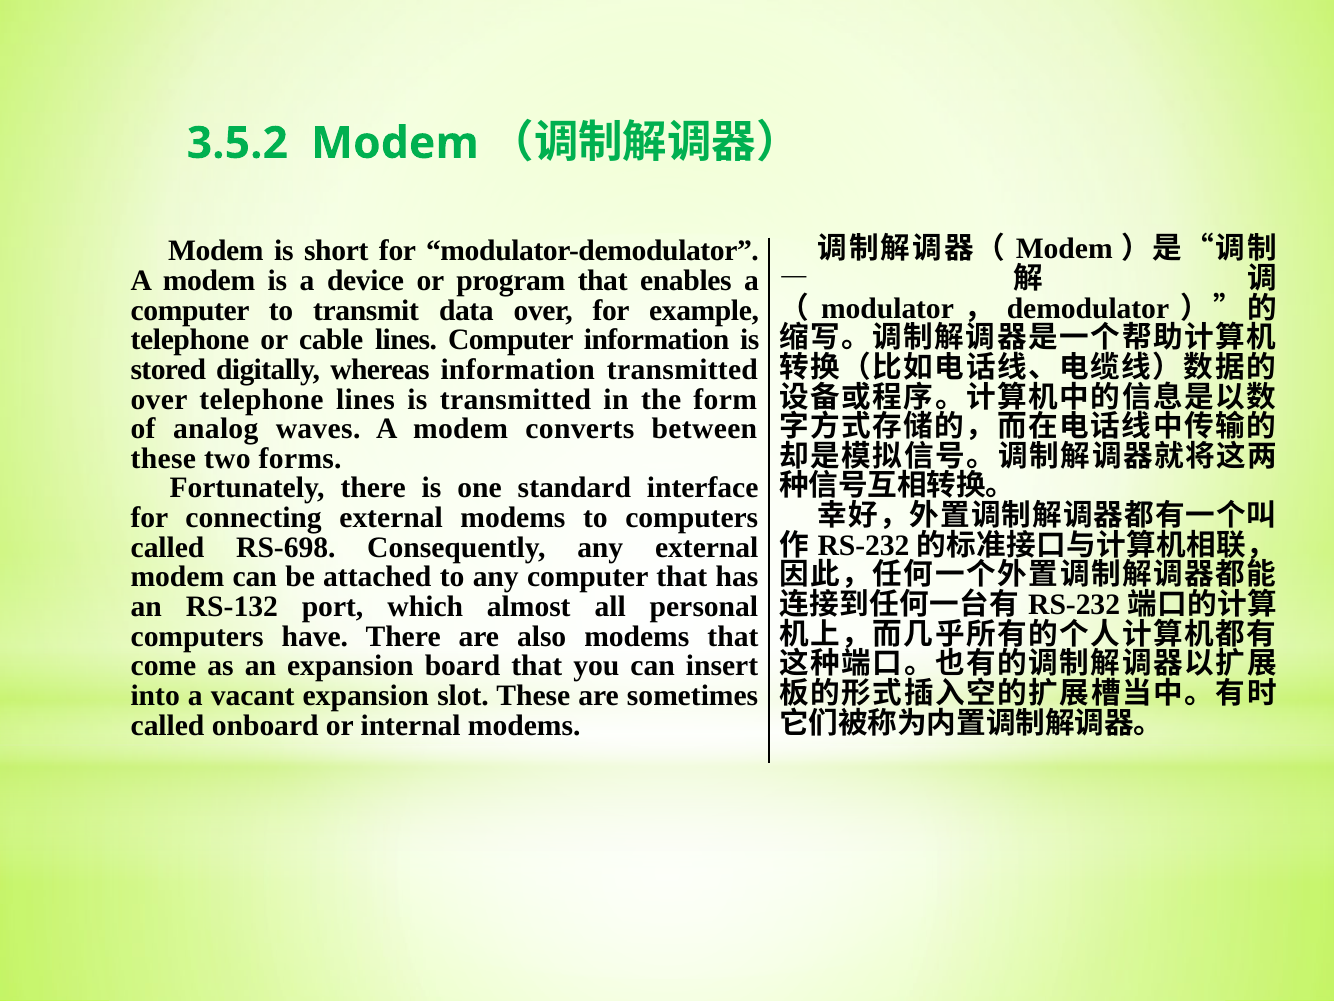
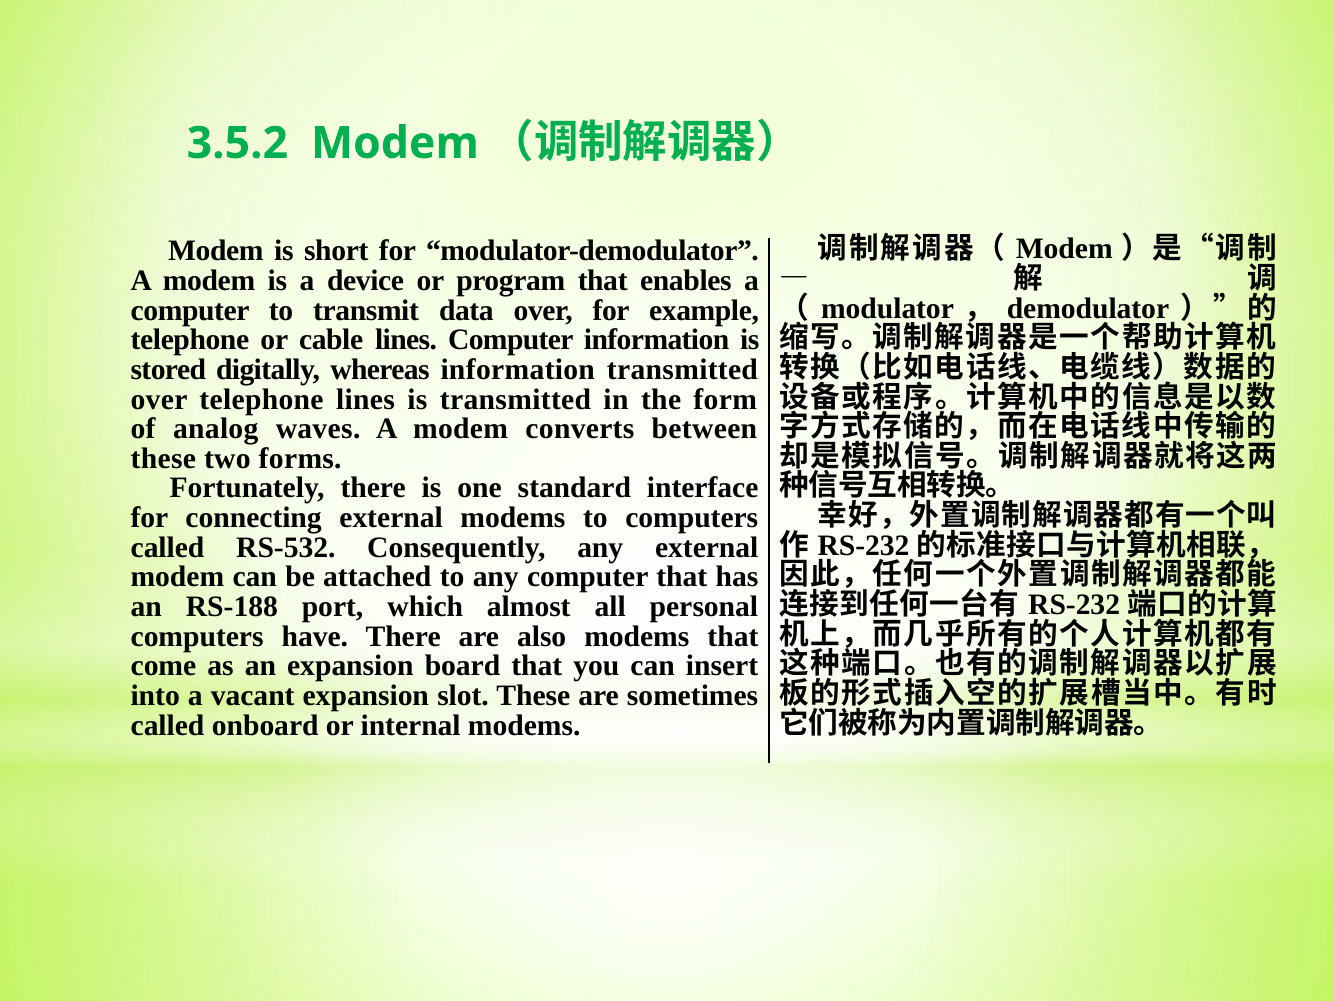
RS-698: RS-698 -> RS-532 (286, 547)
RS-132: RS-132 -> RS-188 (232, 606)
